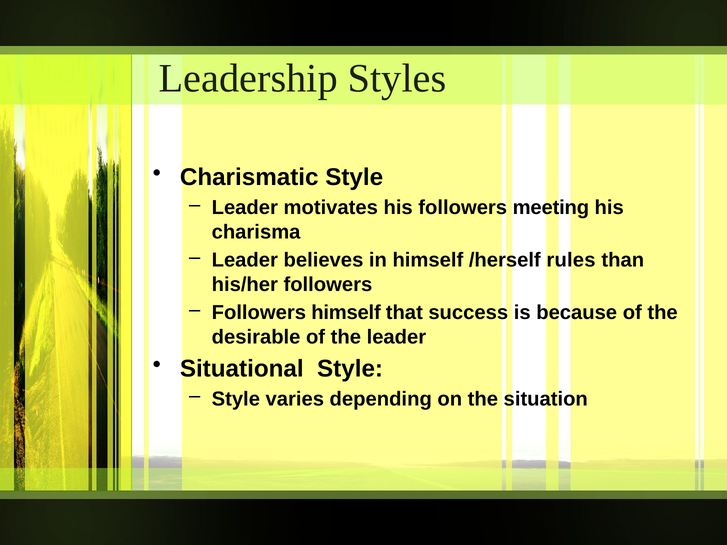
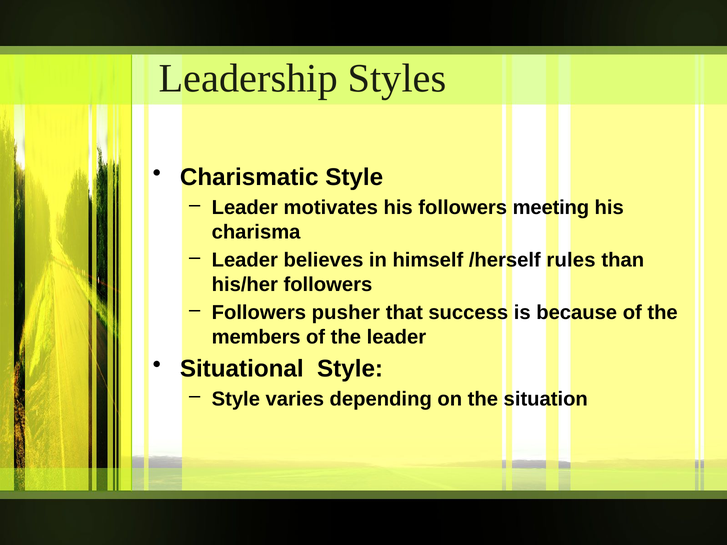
Followers himself: himself -> pusher (346, 313)
desirable: desirable -> members (256, 337)
